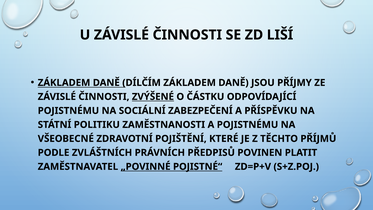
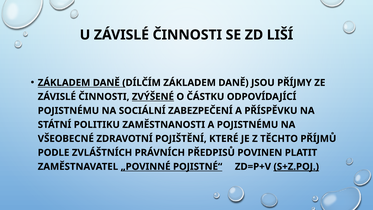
S+Z.POJ underline: none -> present (296, 167)
